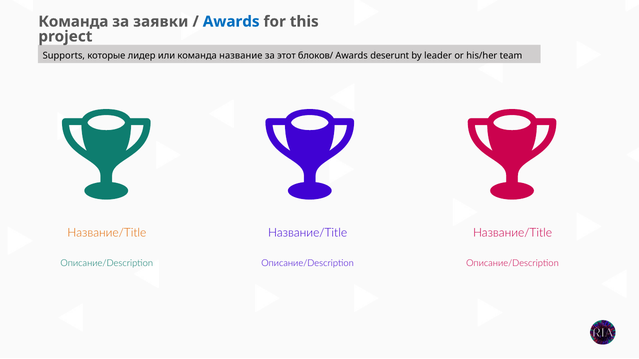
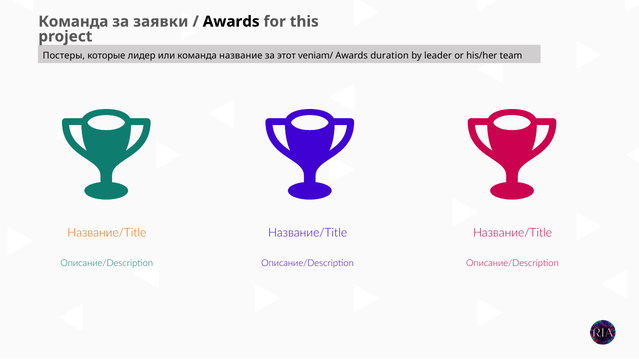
Awards colour: blue -> black (231, 22)
Supports: Supports -> Постеры (64, 56)
блоков/: блоков/ -> veniam/ (316, 56)
deserunt: deserunt -> duration (390, 56)
